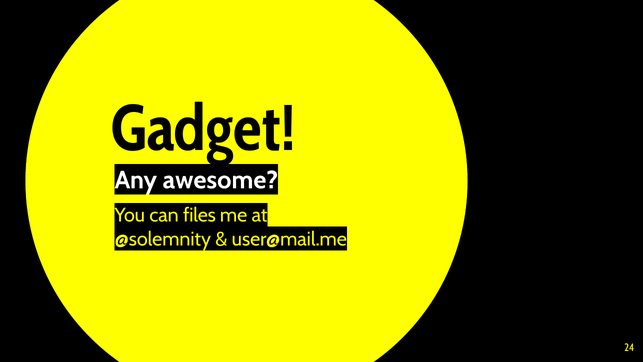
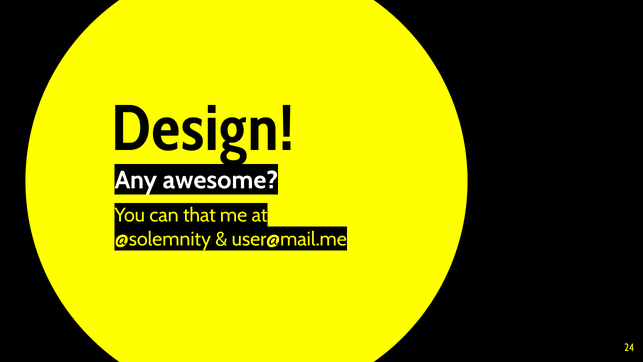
Gadget: Gadget -> Design (203, 129)
files: files -> that (199, 215)
